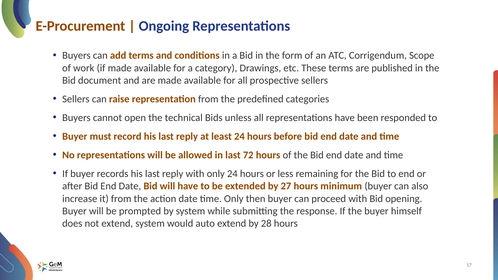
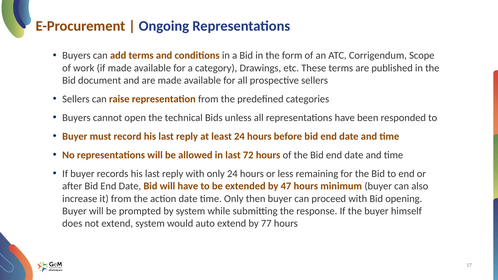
27: 27 -> 47 (286, 186)
28: 28 -> 77 (266, 224)
